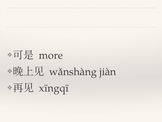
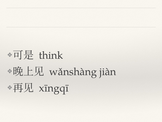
more: more -> think (51, 55)
